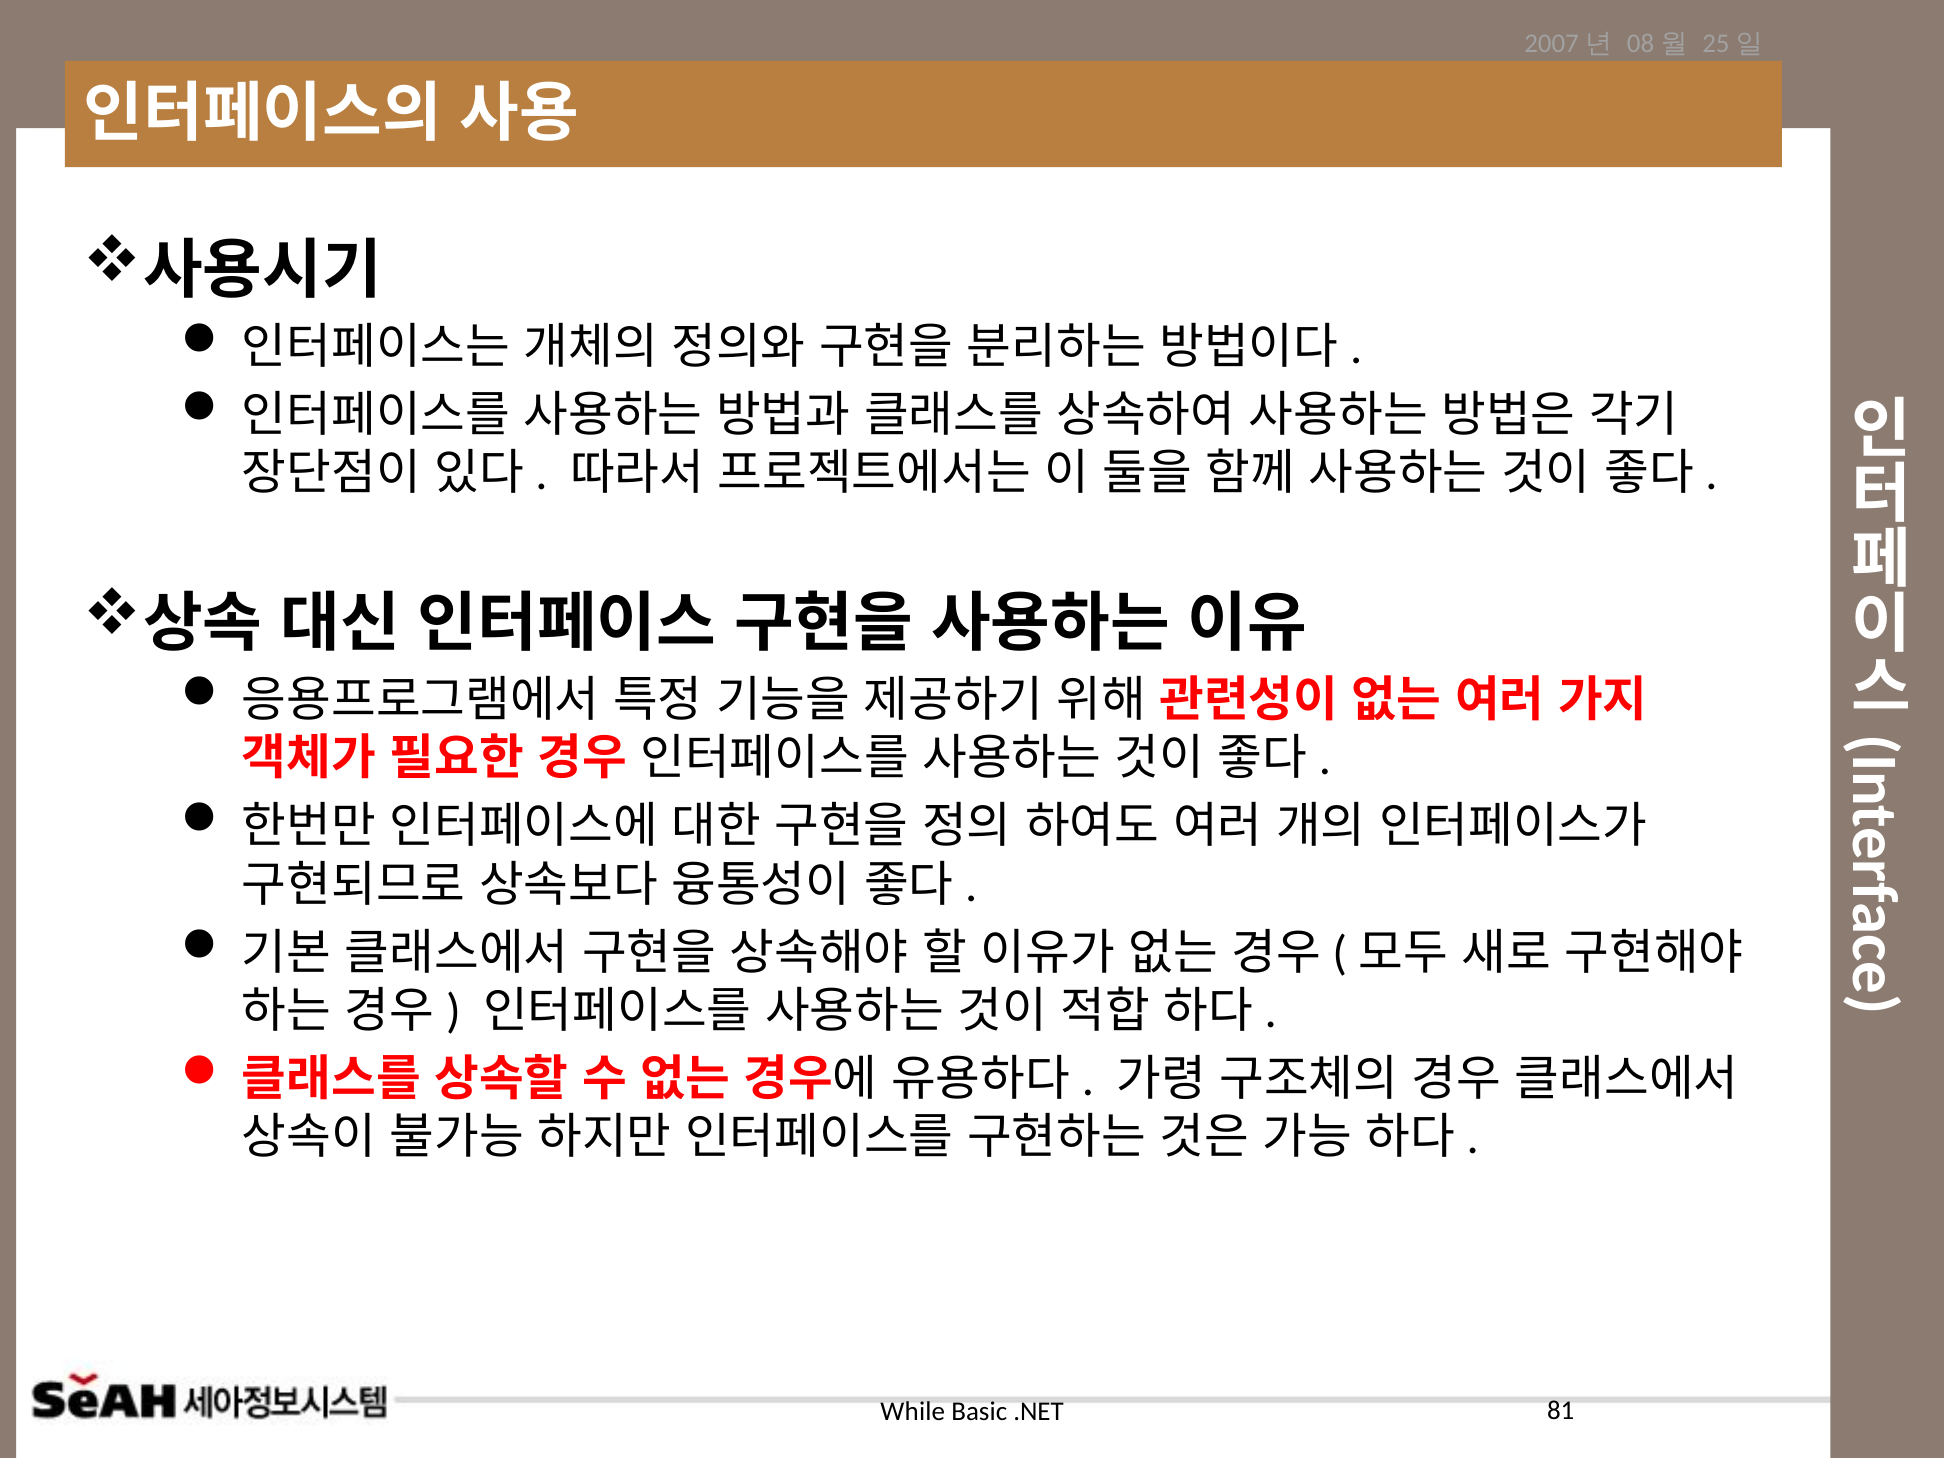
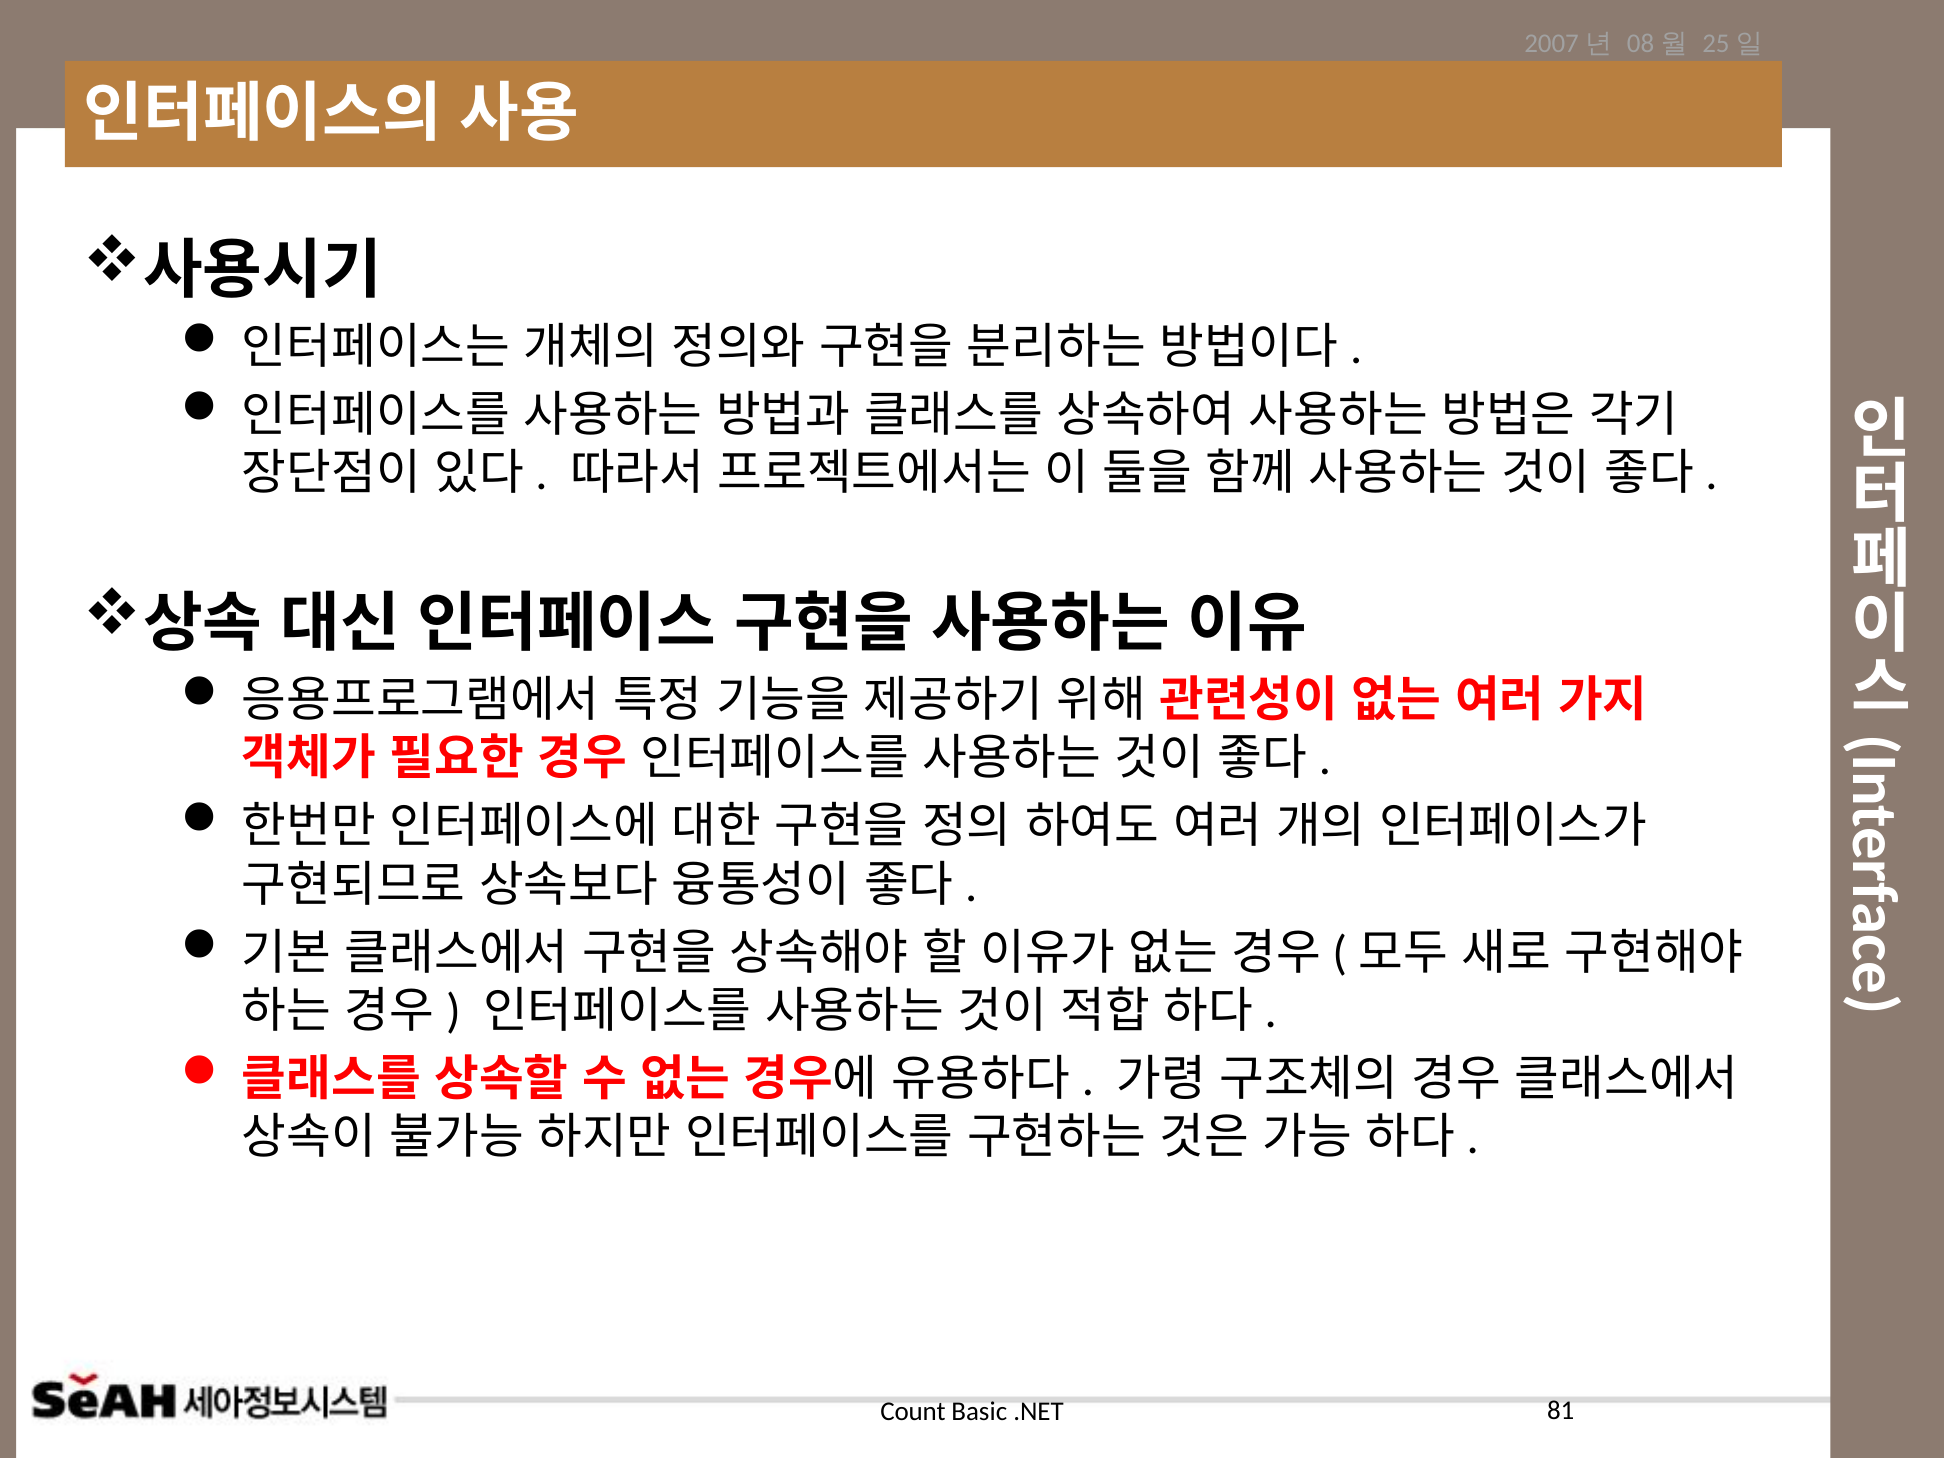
While: While -> Count (913, 1411)
